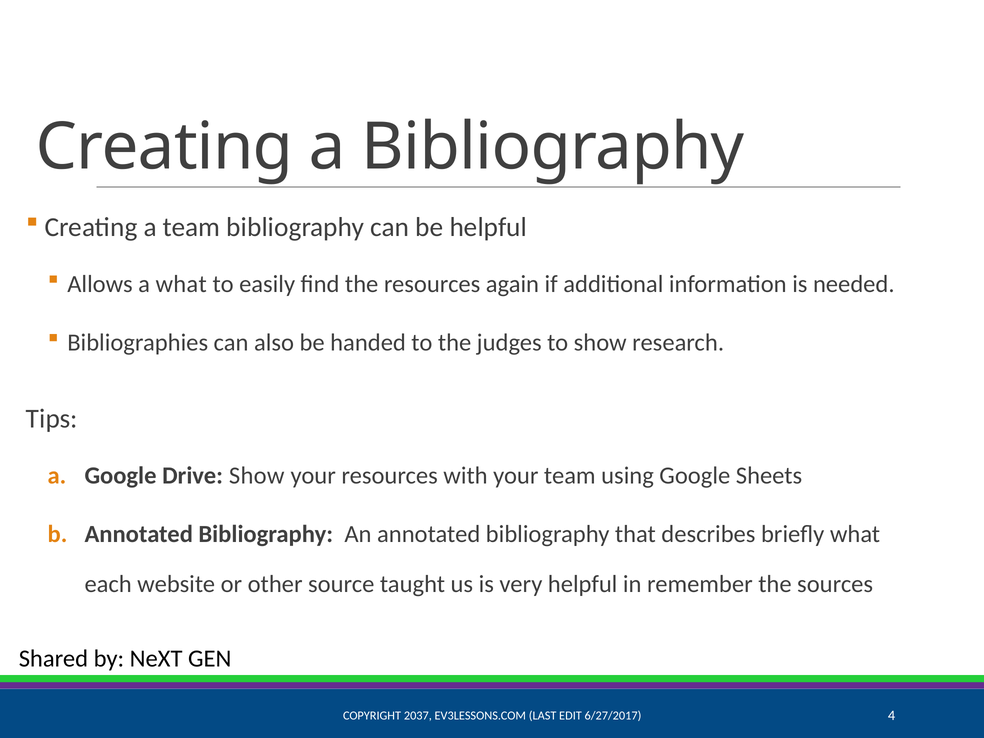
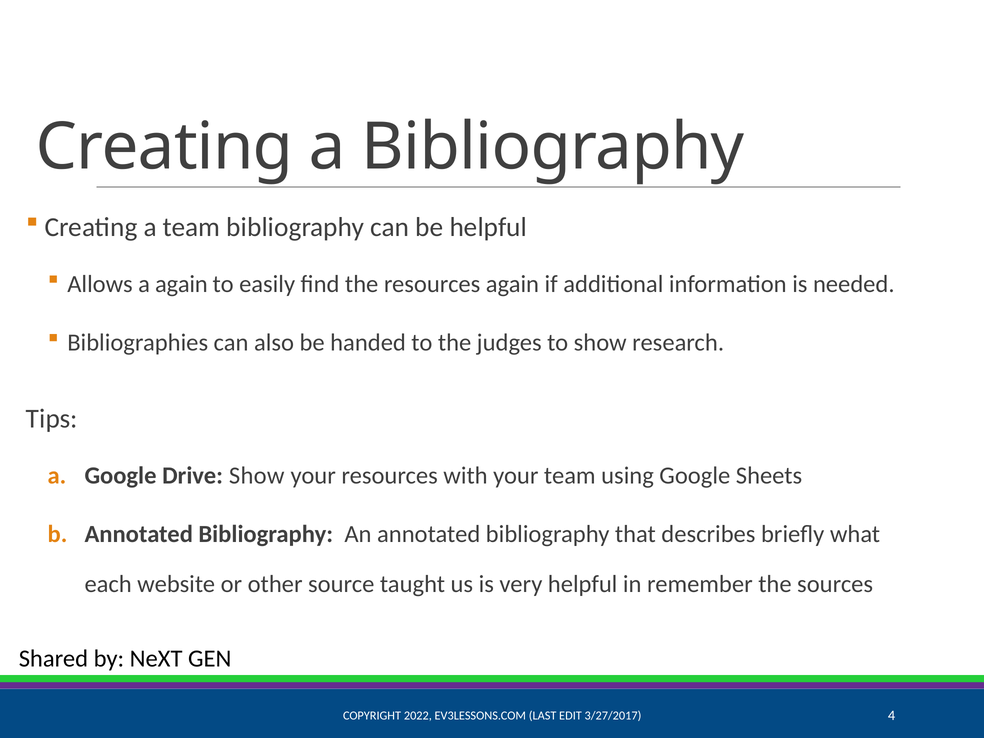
a what: what -> again (181, 284)
2037: 2037 -> 2022 (418, 716)
6/27/2017: 6/27/2017 -> 3/27/2017 (613, 716)
